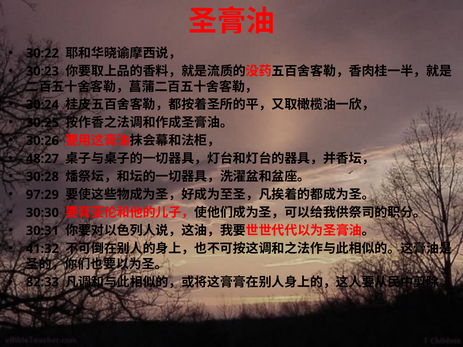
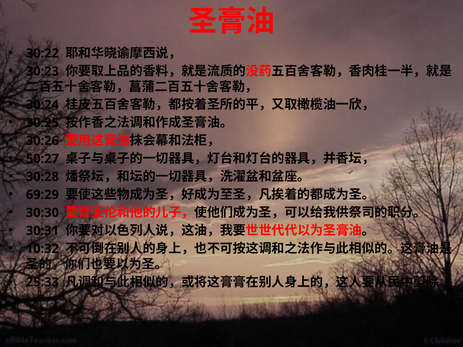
48:27: 48:27 -> 50:27 (42, 159)
97:29: 97:29 -> 69:29 (42, 195)
41:32: 41:32 -> 10:32 (42, 249)
82:33: 82:33 -> 25:33 (42, 282)
